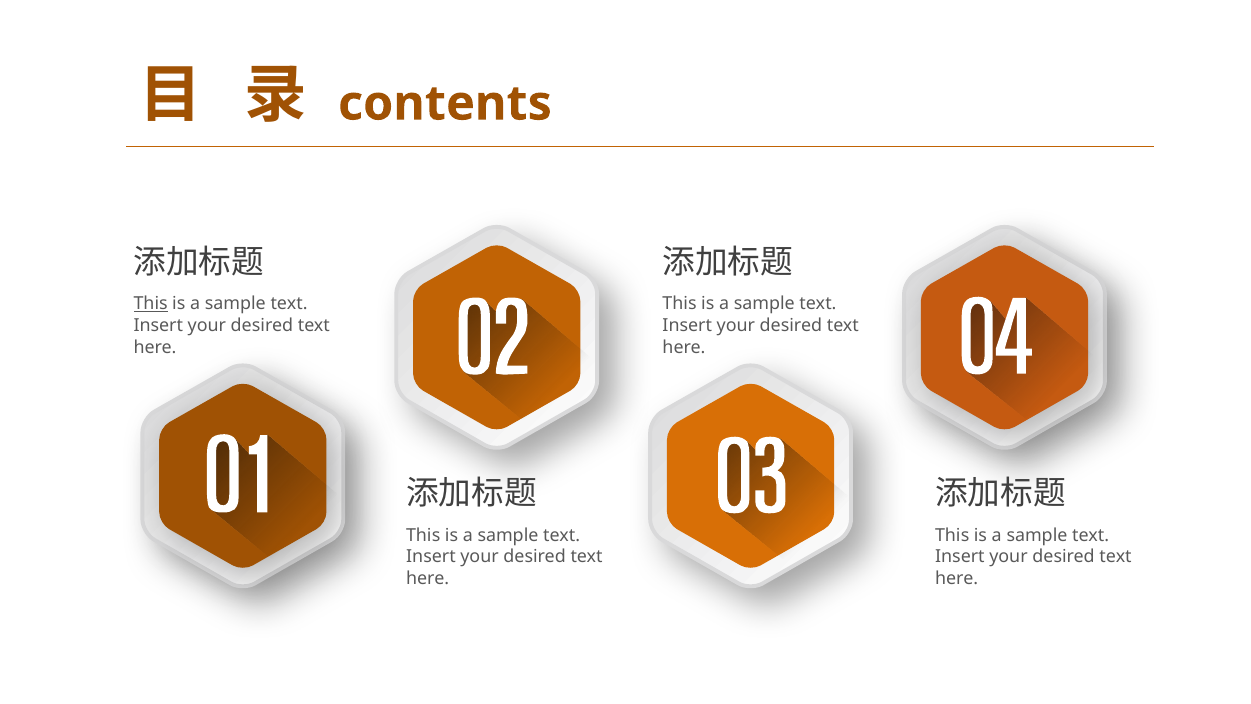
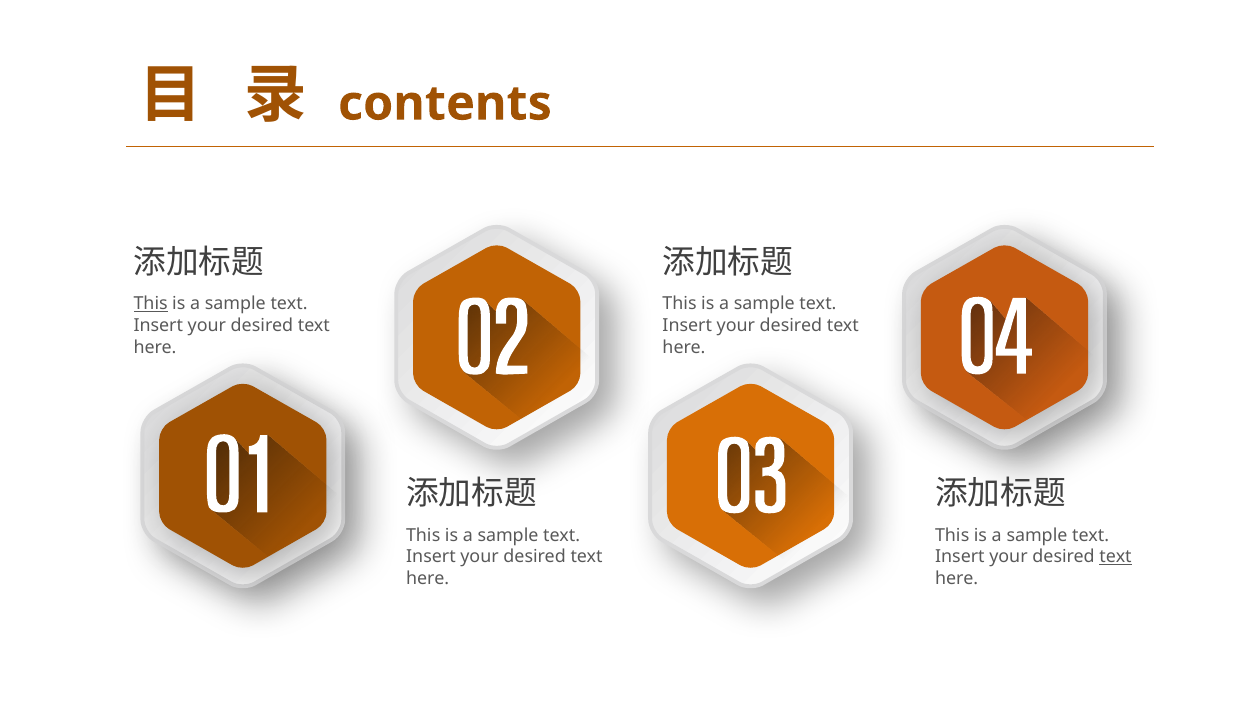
text underline: none -> present (1116, 557)
